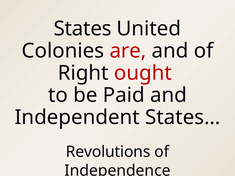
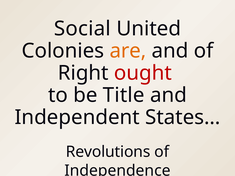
States: States -> Social (82, 29)
are colour: red -> orange (128, 51)
Paid: Paid -> Title (124, 95)
